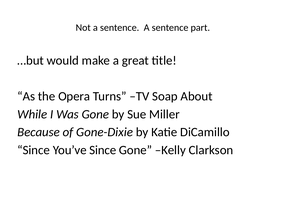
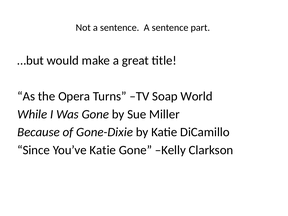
About: About -> World (197, 96)
You’ve Since: Since -> Katie (103, 150)
